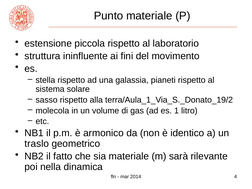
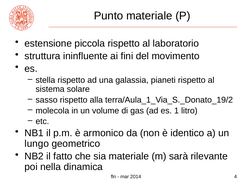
traslo: traslo -> lungo (37, 144)
